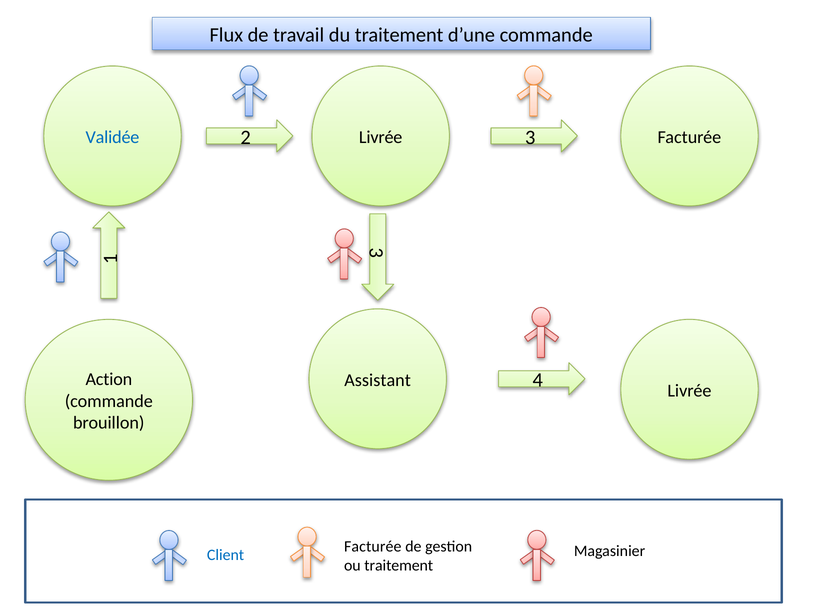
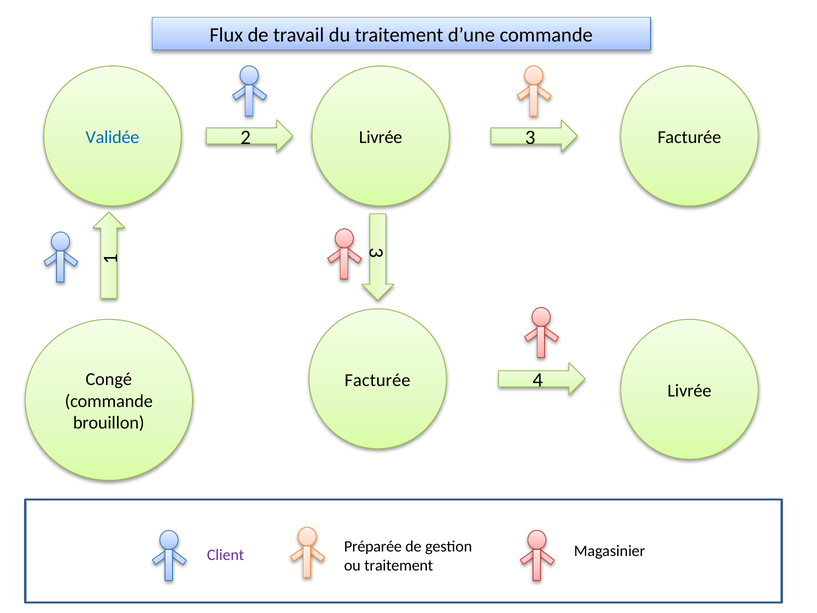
Action: Action -> Congé (109, 379)
Assistant: Assistant -> Facturée (378, 380)
Facturée: Facturée -> Préparée (373, 546)
Client colour: blue -> purple (226, 555)
